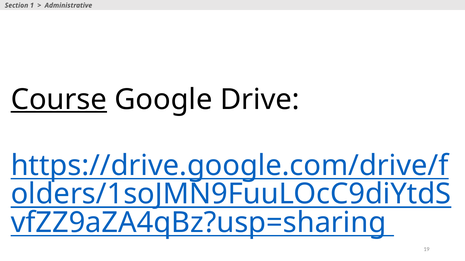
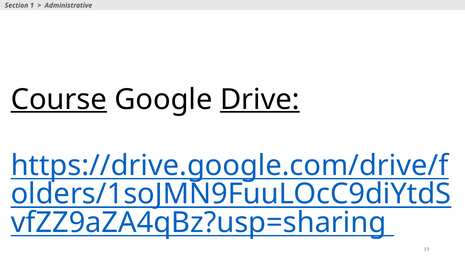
Drive underline: none -> present (260, 100)
